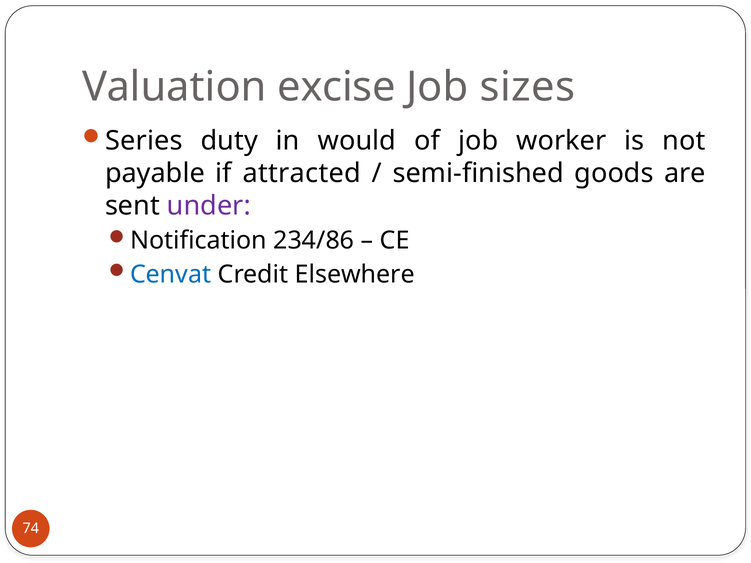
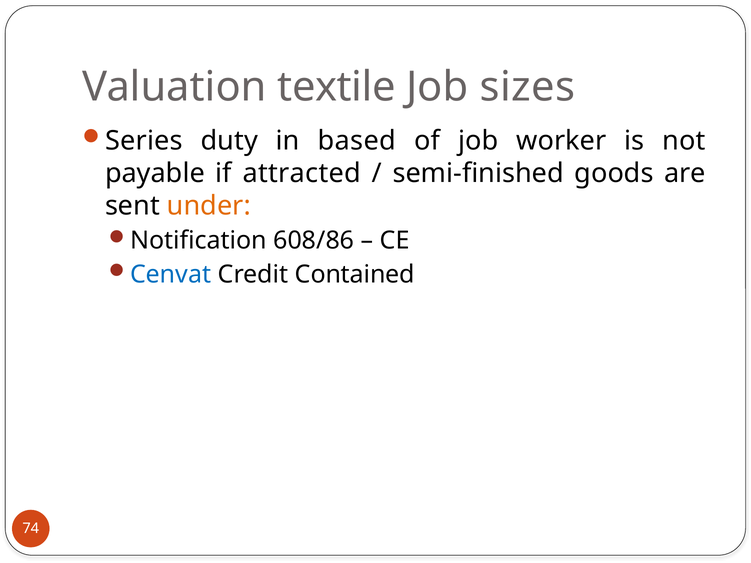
excise: excise -> textile (337, 87)
would: would -> based (357, 141)
under colour: purple -> orange (209, 206)
234/86: 234/86 -> 608/86 (314, 241)
Elsewhere: Elsewhere -> Contained (355, 275)
